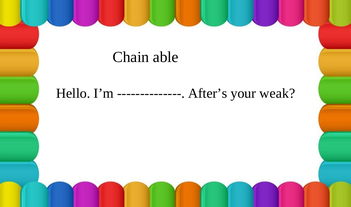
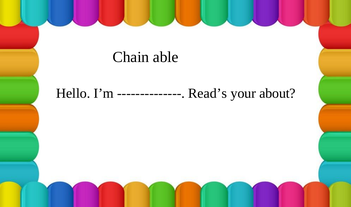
After’s: After’s -> Read’s (208, 94)
weak: weak -> about (278, 94)
